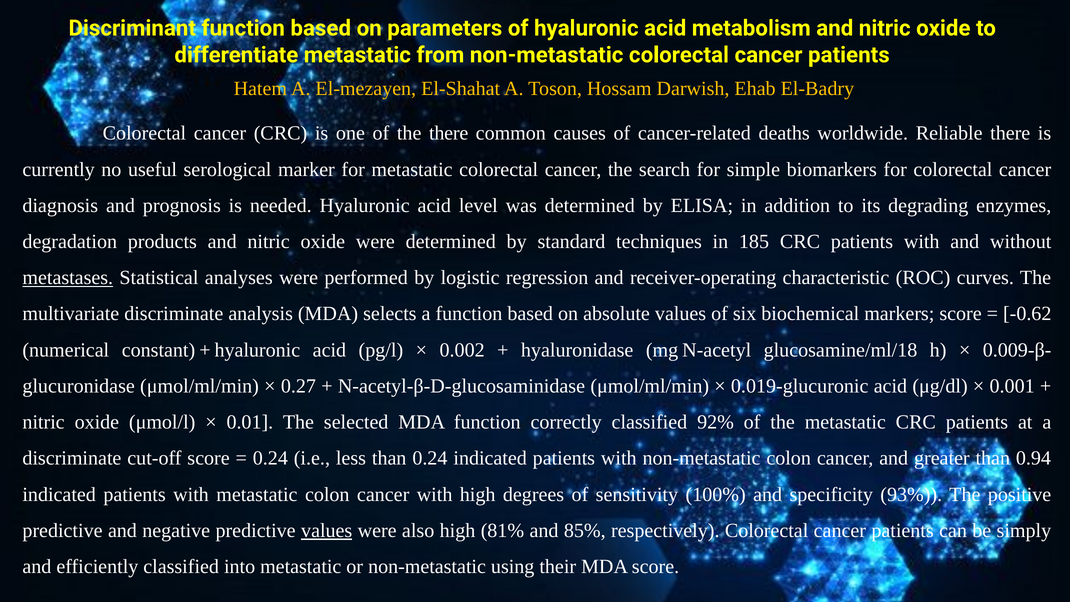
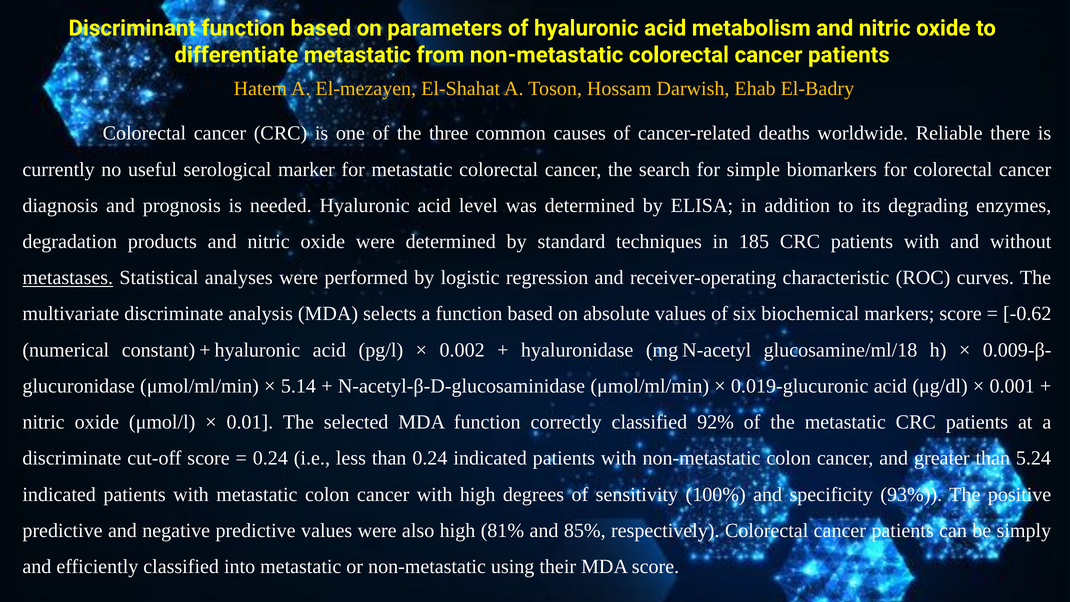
the there: there -> three (449, 133)
0.27: 0.27 -> 5.14 (298, 386)
0.94: 0.94 -> 5.24 (1033, 458)
values underline: present -> none (327, 530)
